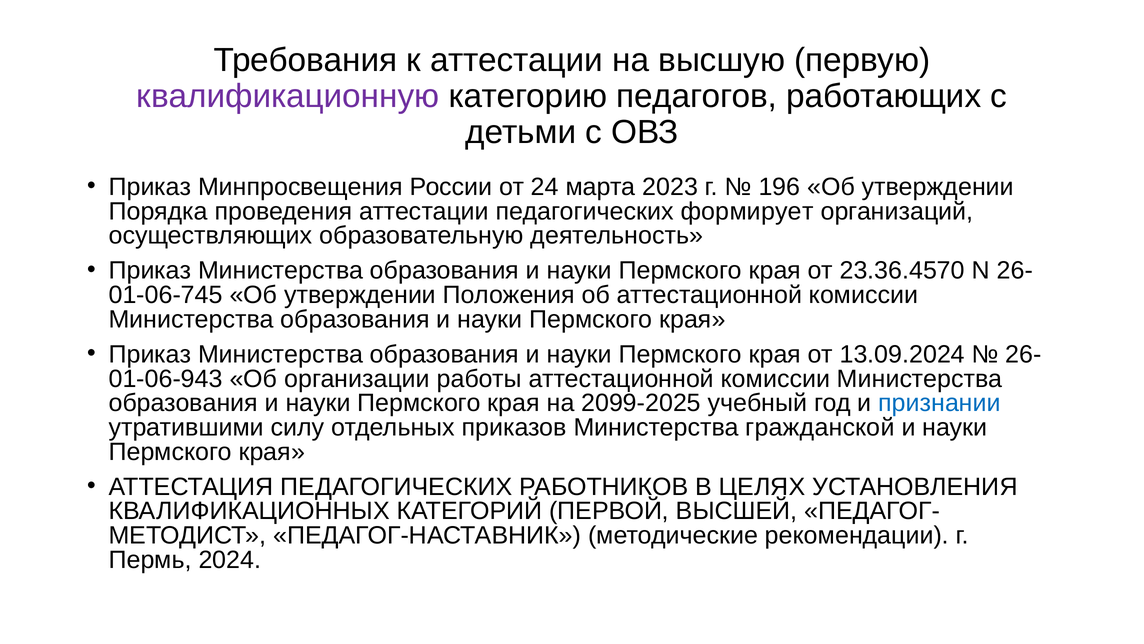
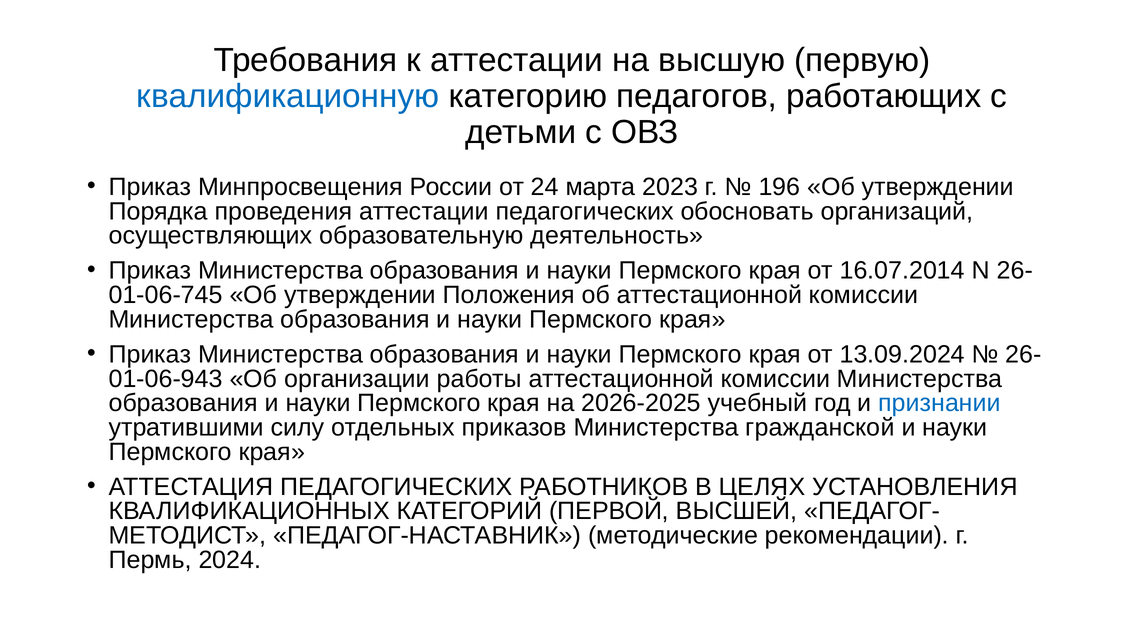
квалификационную colour: purple -> blue (288, 96)
формирует: формирует -> обосновать (747, 211)
23.36.4570: 23.36.4570 -> 16.07.2014 (902, 270)
2099-2025: 2099-2025 -> 2026-2025 (641, 403)
